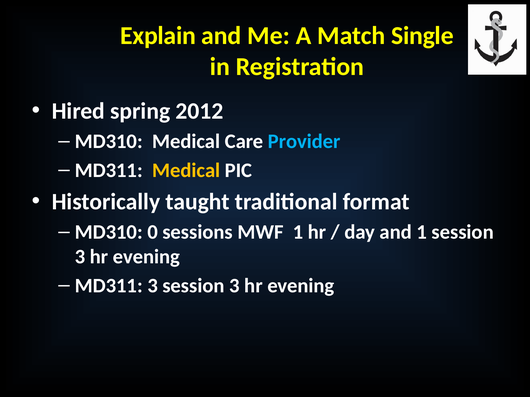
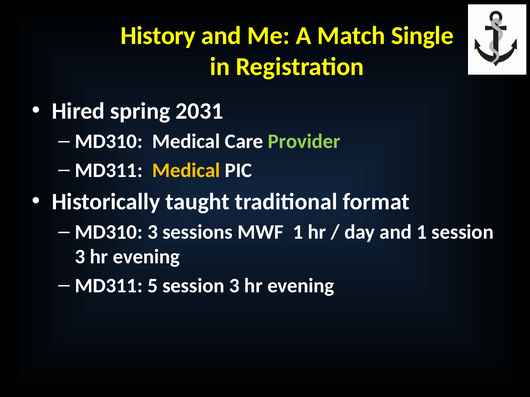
Explain: Explain -> History (158, 36)
2012: 2012 -> 2031 (199, 111)
Provider colour: light blue -> light green (304, 142)
MD310 0: 0 -> 3 (153, 232)
MD311 3: 3 -> 5 (153, 286)
